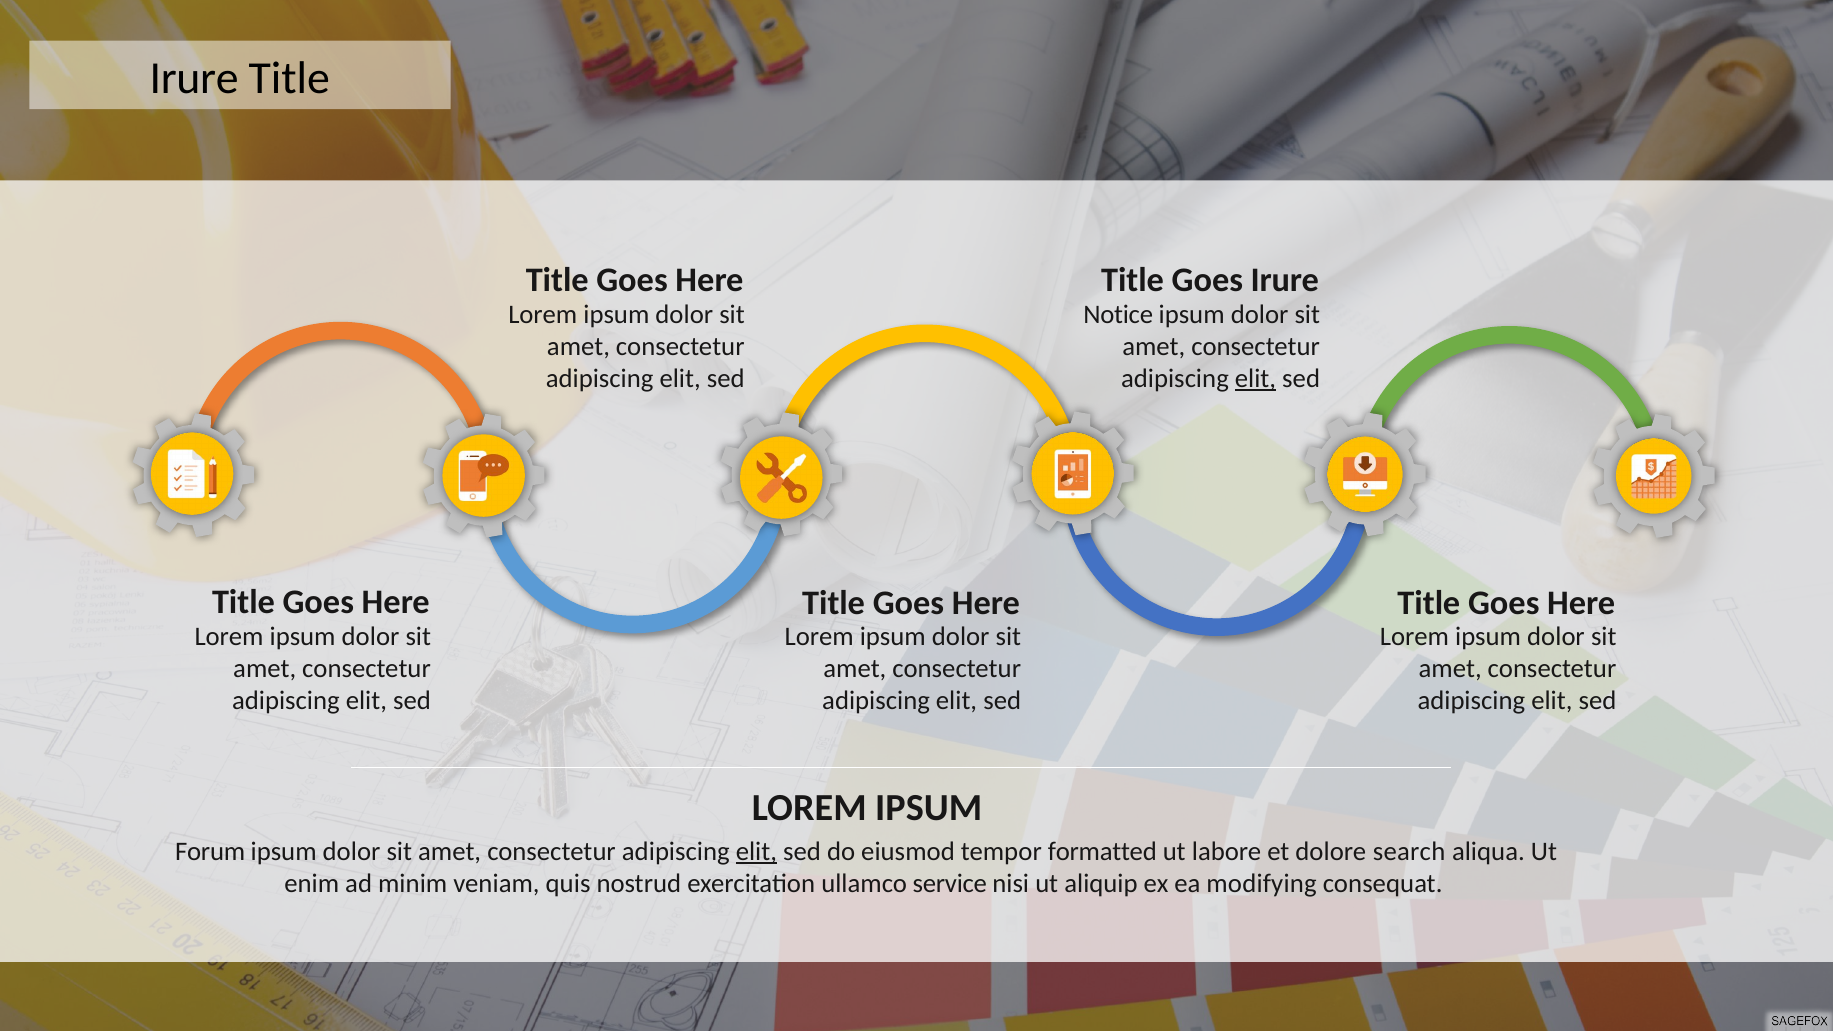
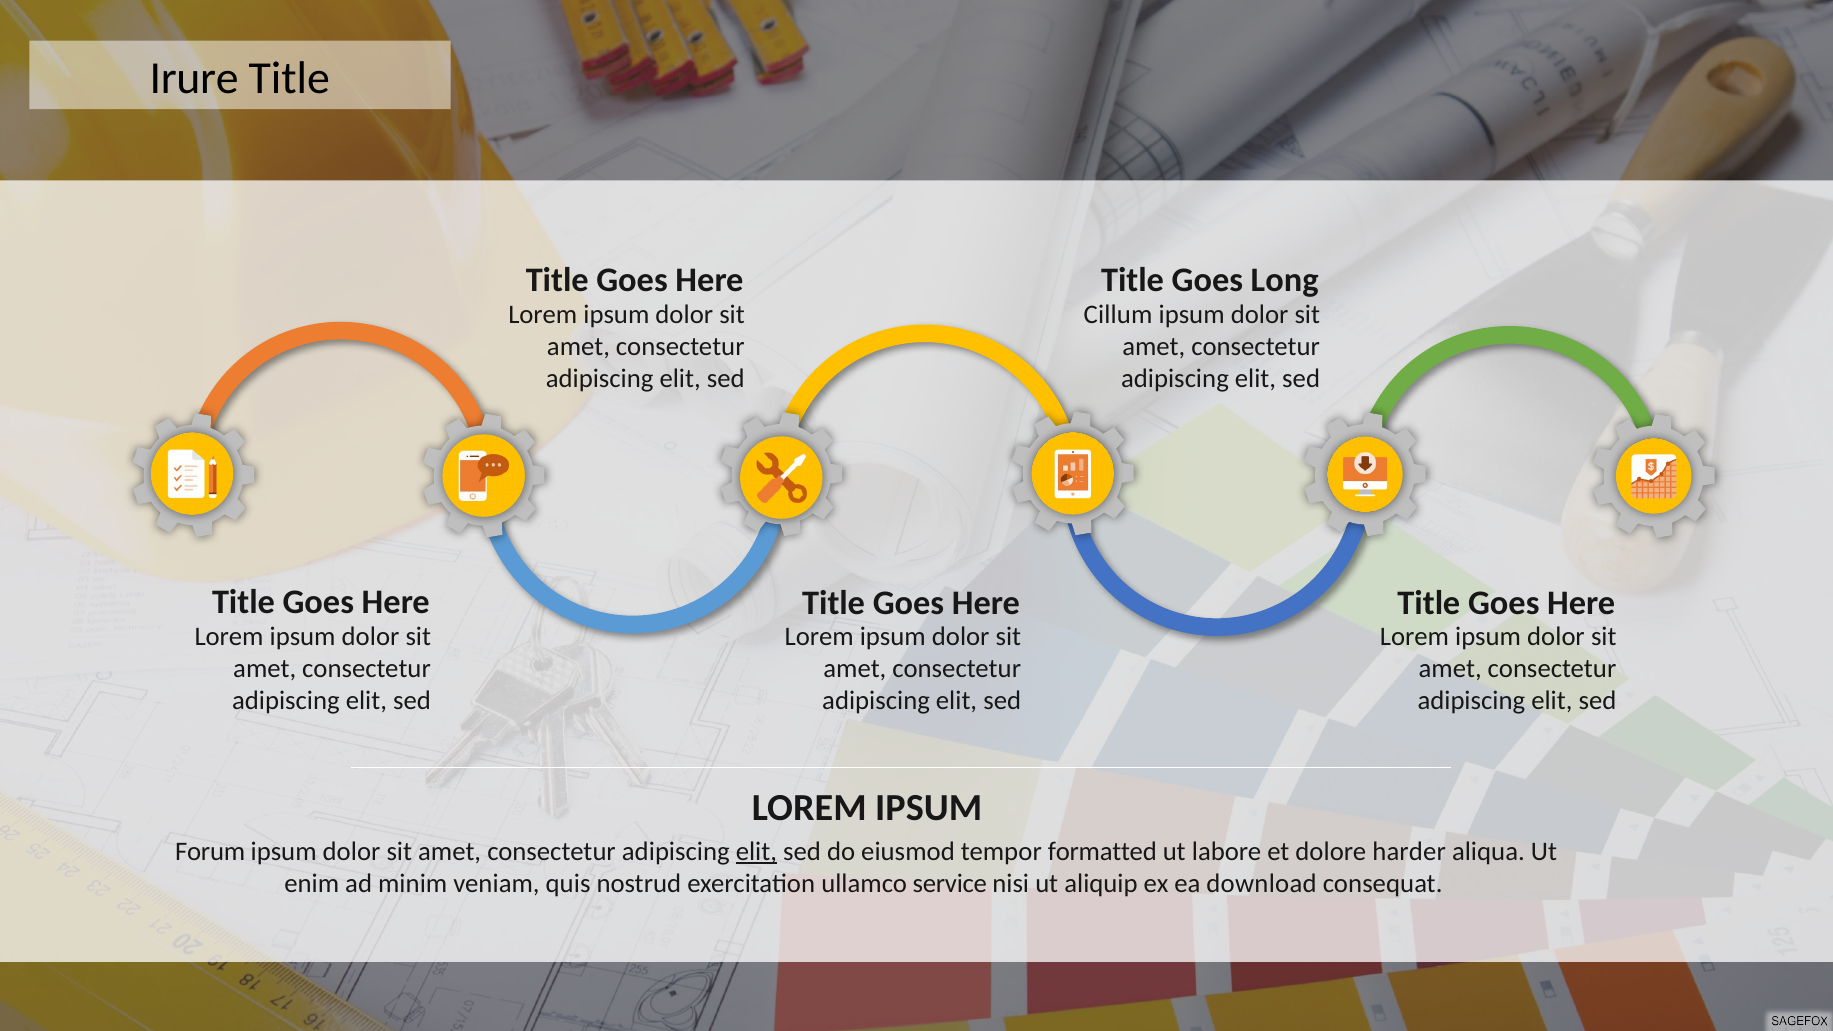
Goes Irure: Irure -> Long (1285, 281)
Notice: Notice -> Cillum (1118, 315)
elit underline: present -> none (1255, 379)
search: search -> harder (1409, 851)
modifying: modifying -> download (1262, 883)
